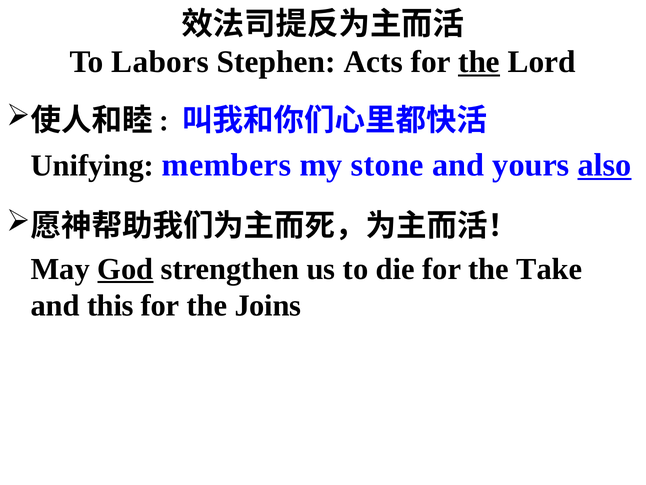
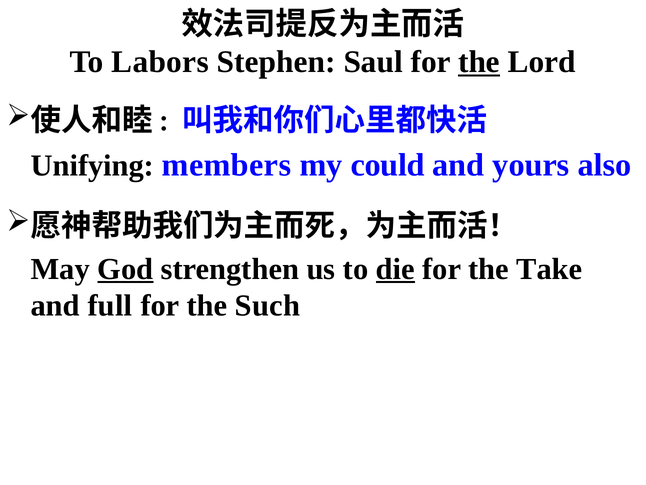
Acts: Acts -> Saul (373, 62)
stone: stone -> could (388, 165)
also underline: present -> none (604, 165)
die underline: none -> present (395, 269)
this: this -> full (110, 305)
Joins: Joins -> Such (267, 305)
